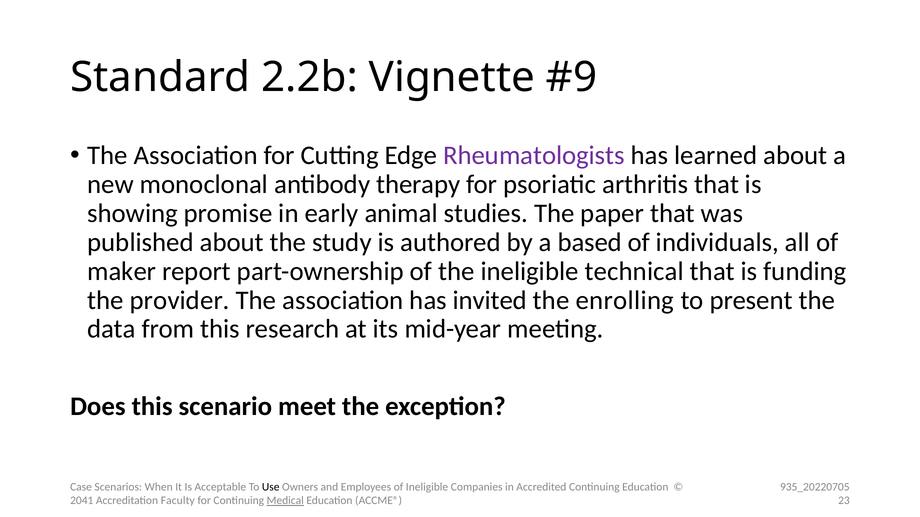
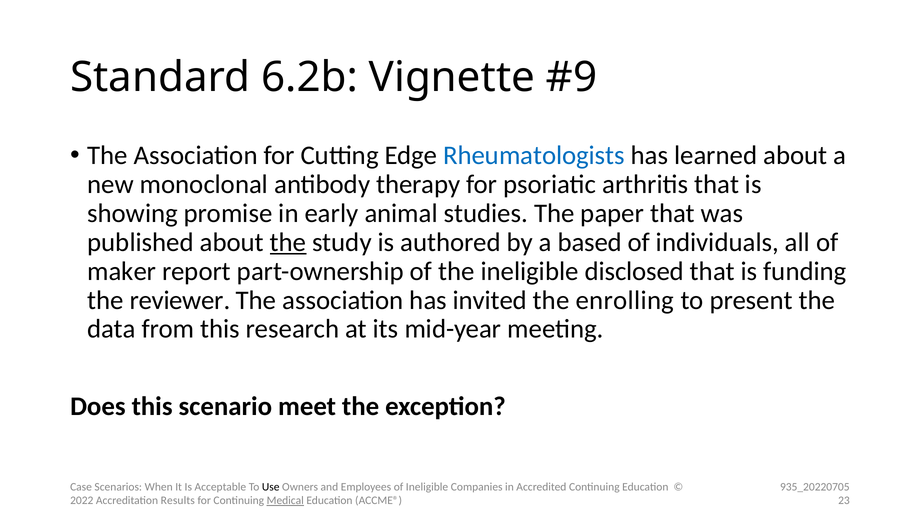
2.2b: 2.2b -> 6.2b (310, 77)
Rheumatologists colour: purple -> blue (534, 156)
the underline: none -> present (288, 243)
technical: technical -> disclosed (634, 271)
provider: provider -> reviewer (180, 300)
2041: 2041 -> 2022 (82, 501)
Faculty: Faculty -> Results (178, 501)
